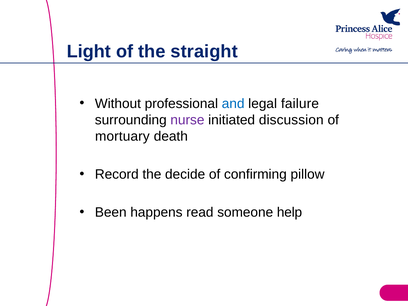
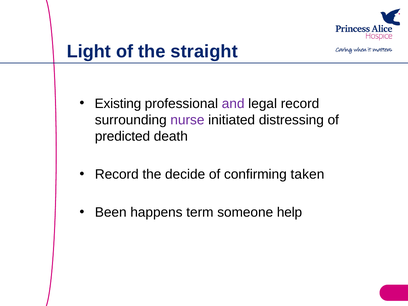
Without: Without -> Existing (118, 104)
and colour: blue -> purple (233, 104)
legal failure: failure -> record (300, 104)
discussion: discussion -> distressing (291, 120)
mortuary: mortuary -> predicted (122, 136)
pillow: pillow -> taken (307, 174)
read: read -> term (200, 212)
